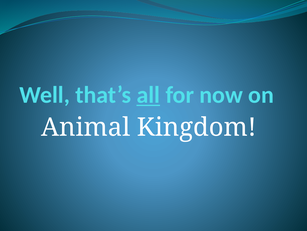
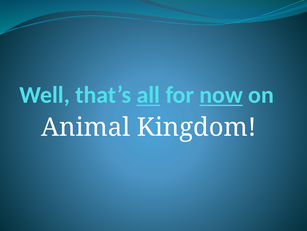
now underline: none -> present (221, 95)
